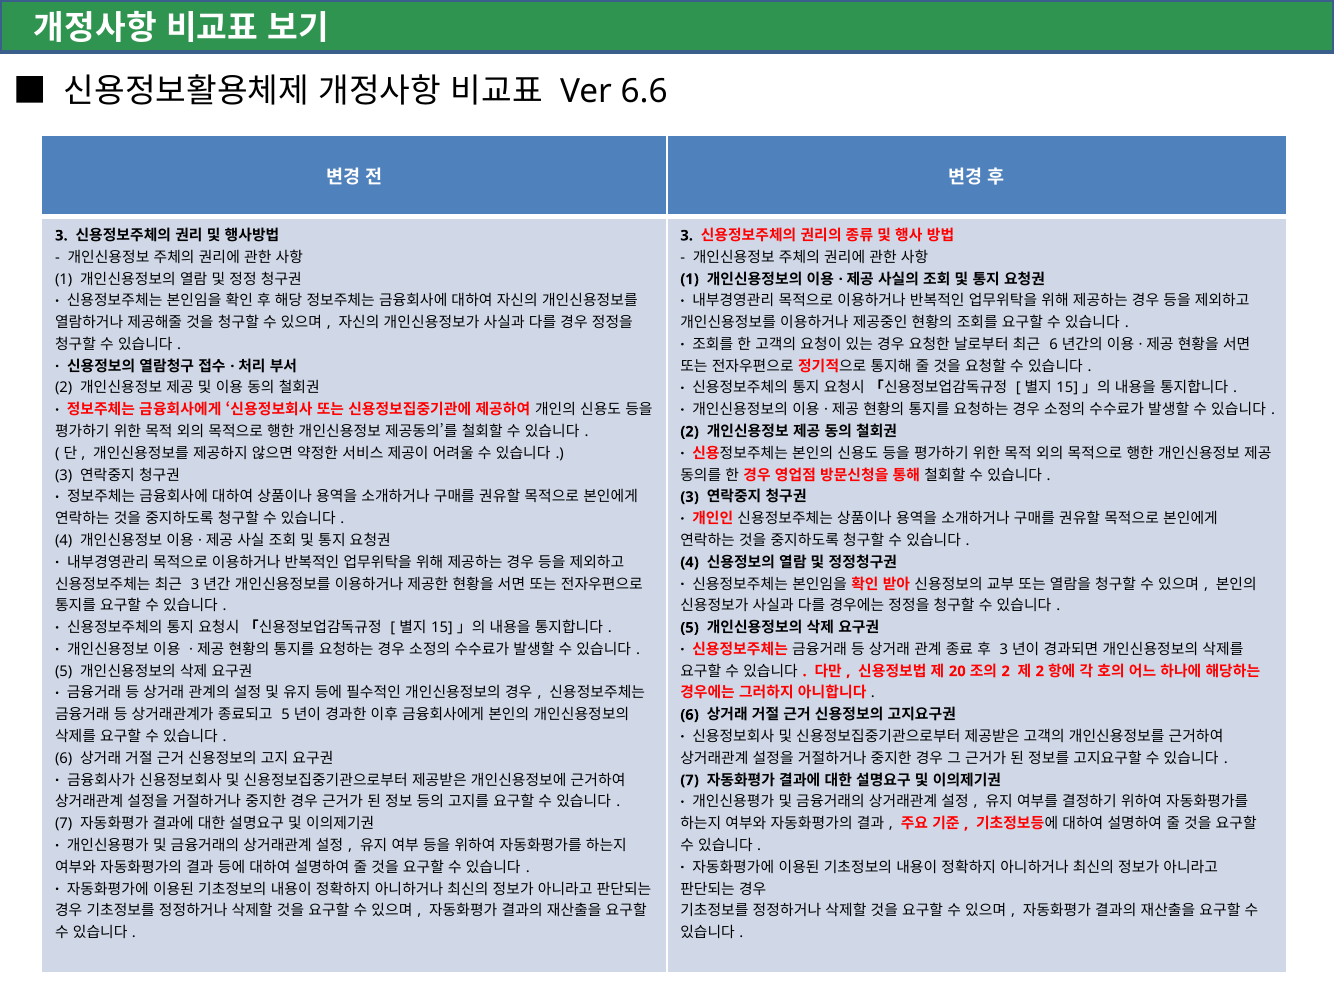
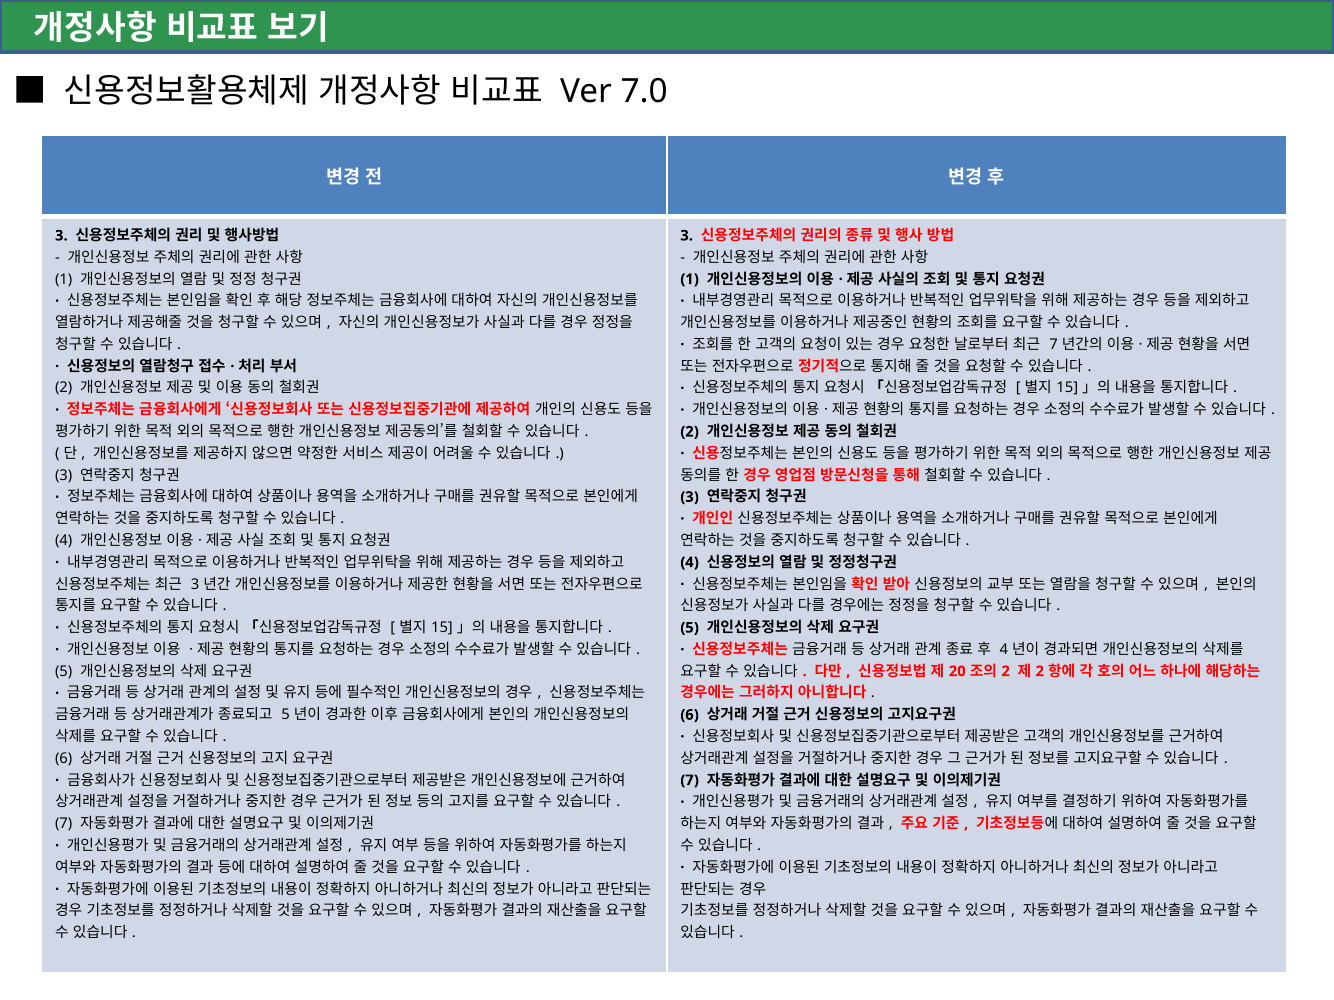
6.6: 6.6 -> 7.0 (644, 91)
6: 6 -> 7 (1054, 345)
3: 3 -> 4 (1004, 650)
